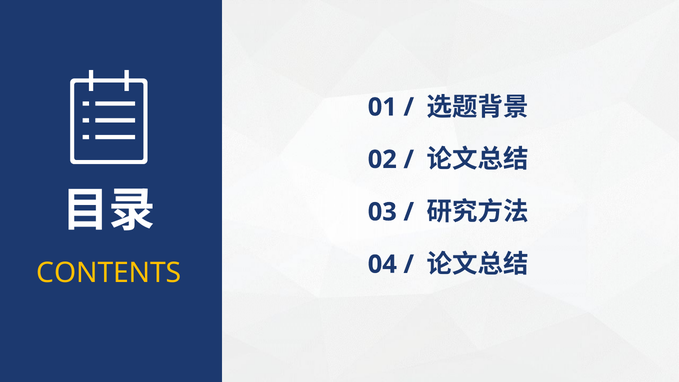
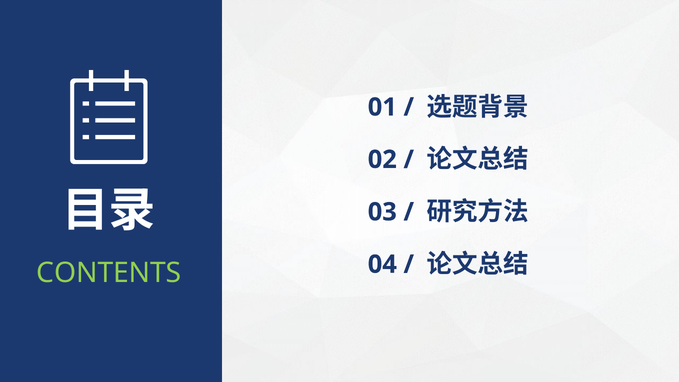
CONTENTS colour: yellow -> light green (109, 273)
